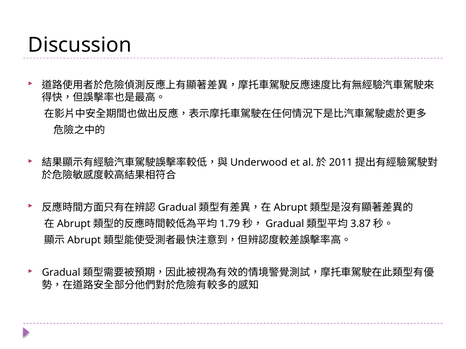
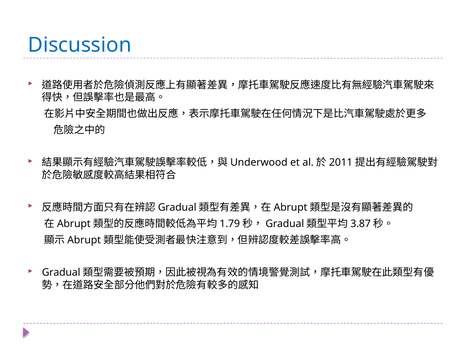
Discussion colour: black -> blue (80, 45)
